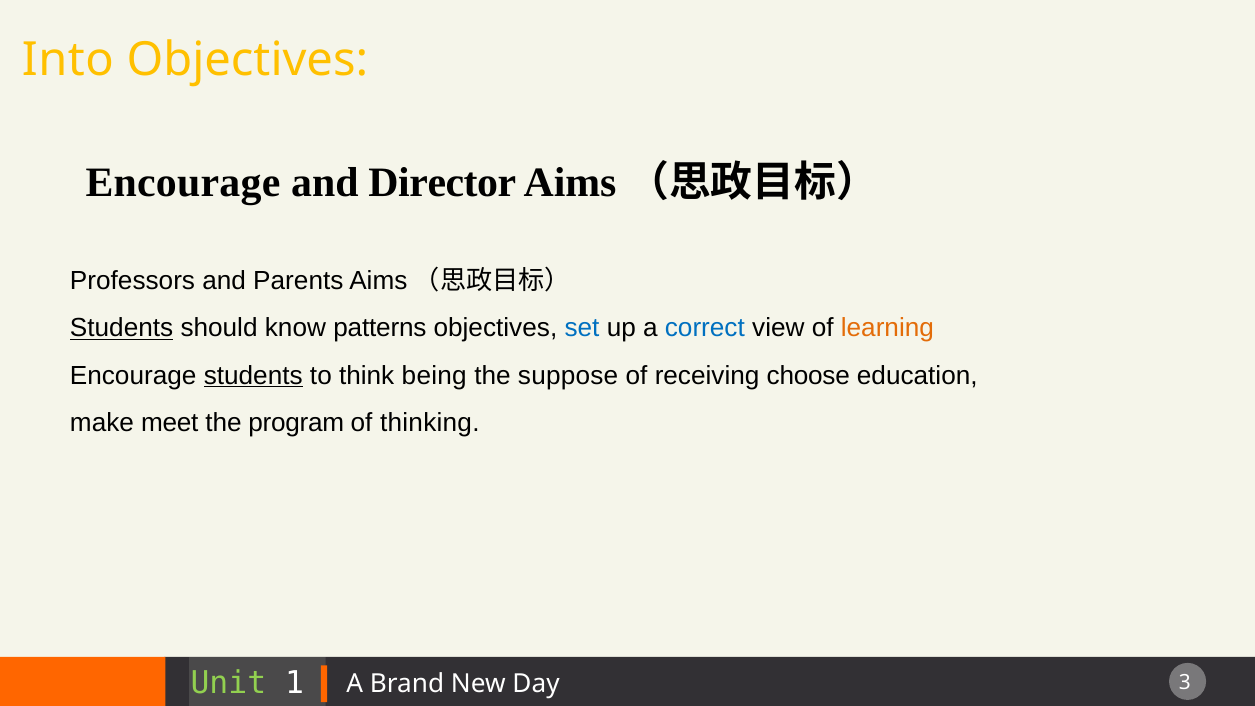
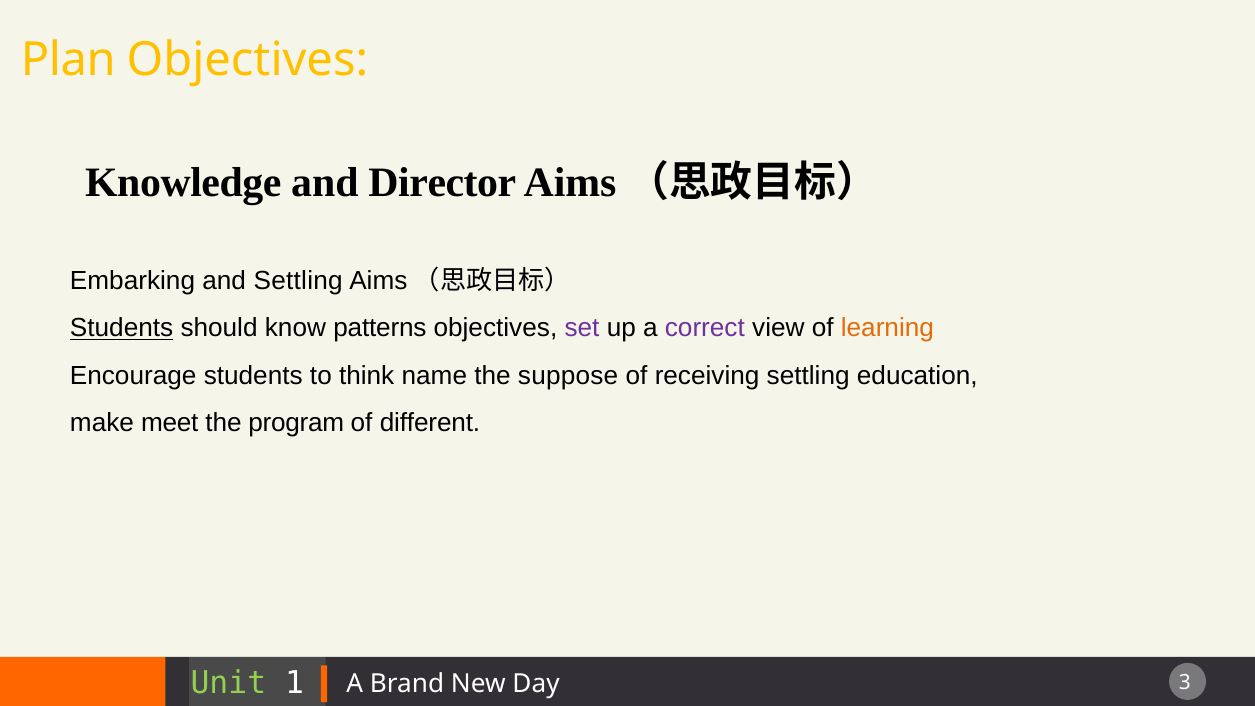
Into: Into -> Plan (68, 60)
Encourage: Encourage -> Knowledge (183, 183)
Professors: Professors -> Embarking (133, 281)
and Parents: Parents -> Settling (298, 281)
set colour: blue -> purple (582, 328)
correct colour: blue -> purple (705, 328)
students underline: present -> none (253, 375)
being: being -> name (434, 375)
receiving choose: choose -> settling (808, 375)
thinking: thinking -> different (430, 422)
